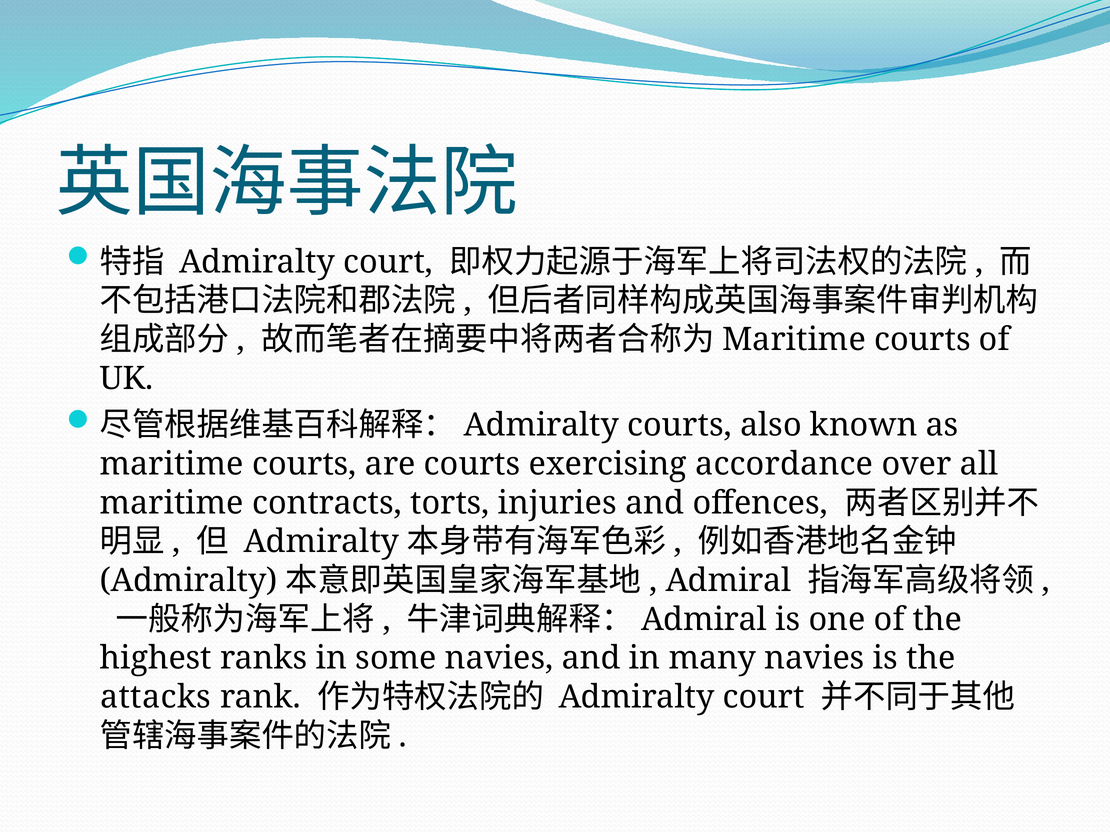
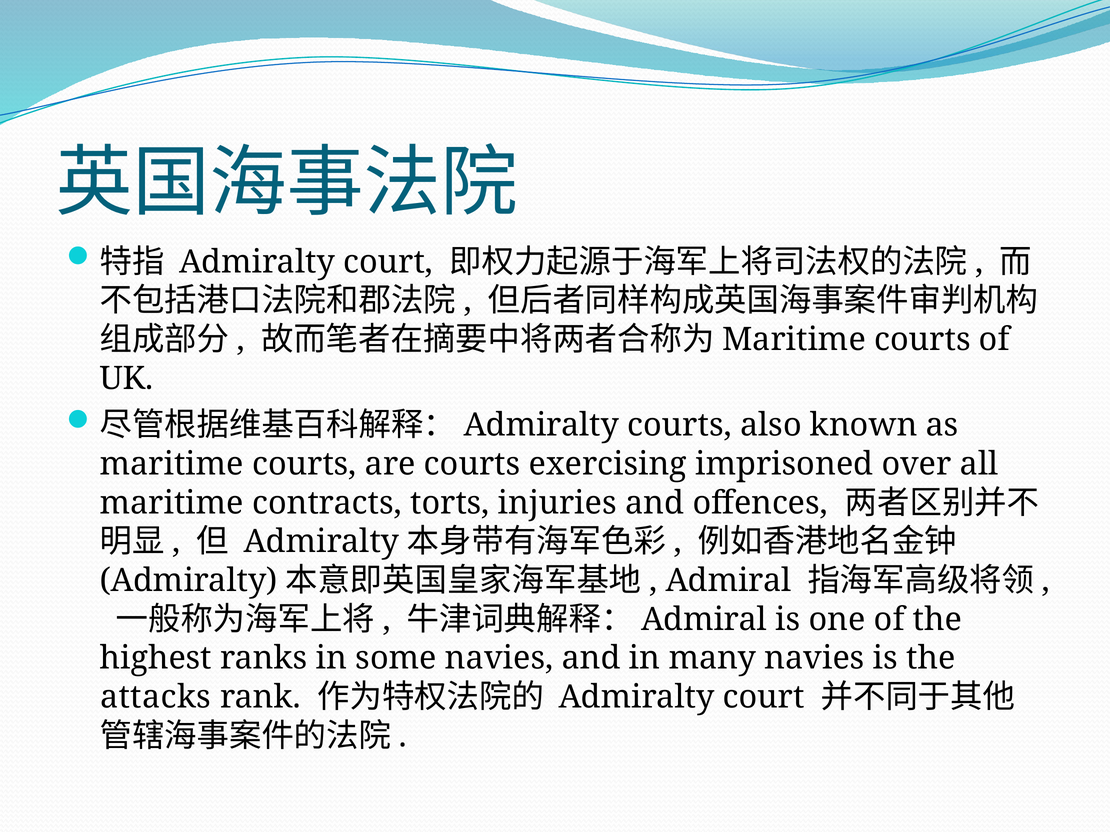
accordance: accordance -> imprisoned (784, 464)
